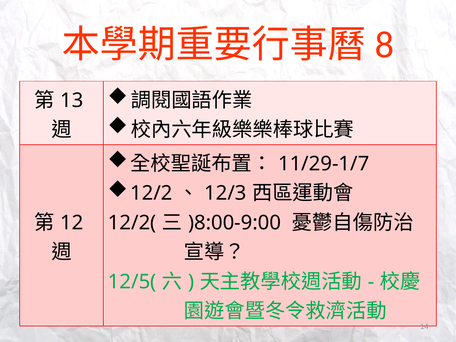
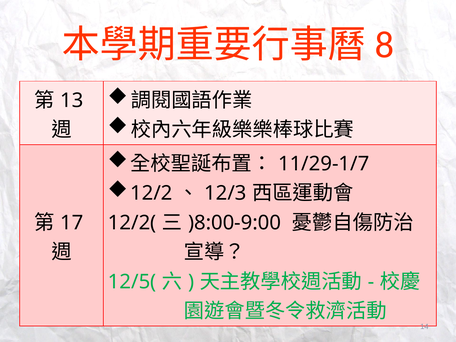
12: 12 -> 17 (72, 223)
